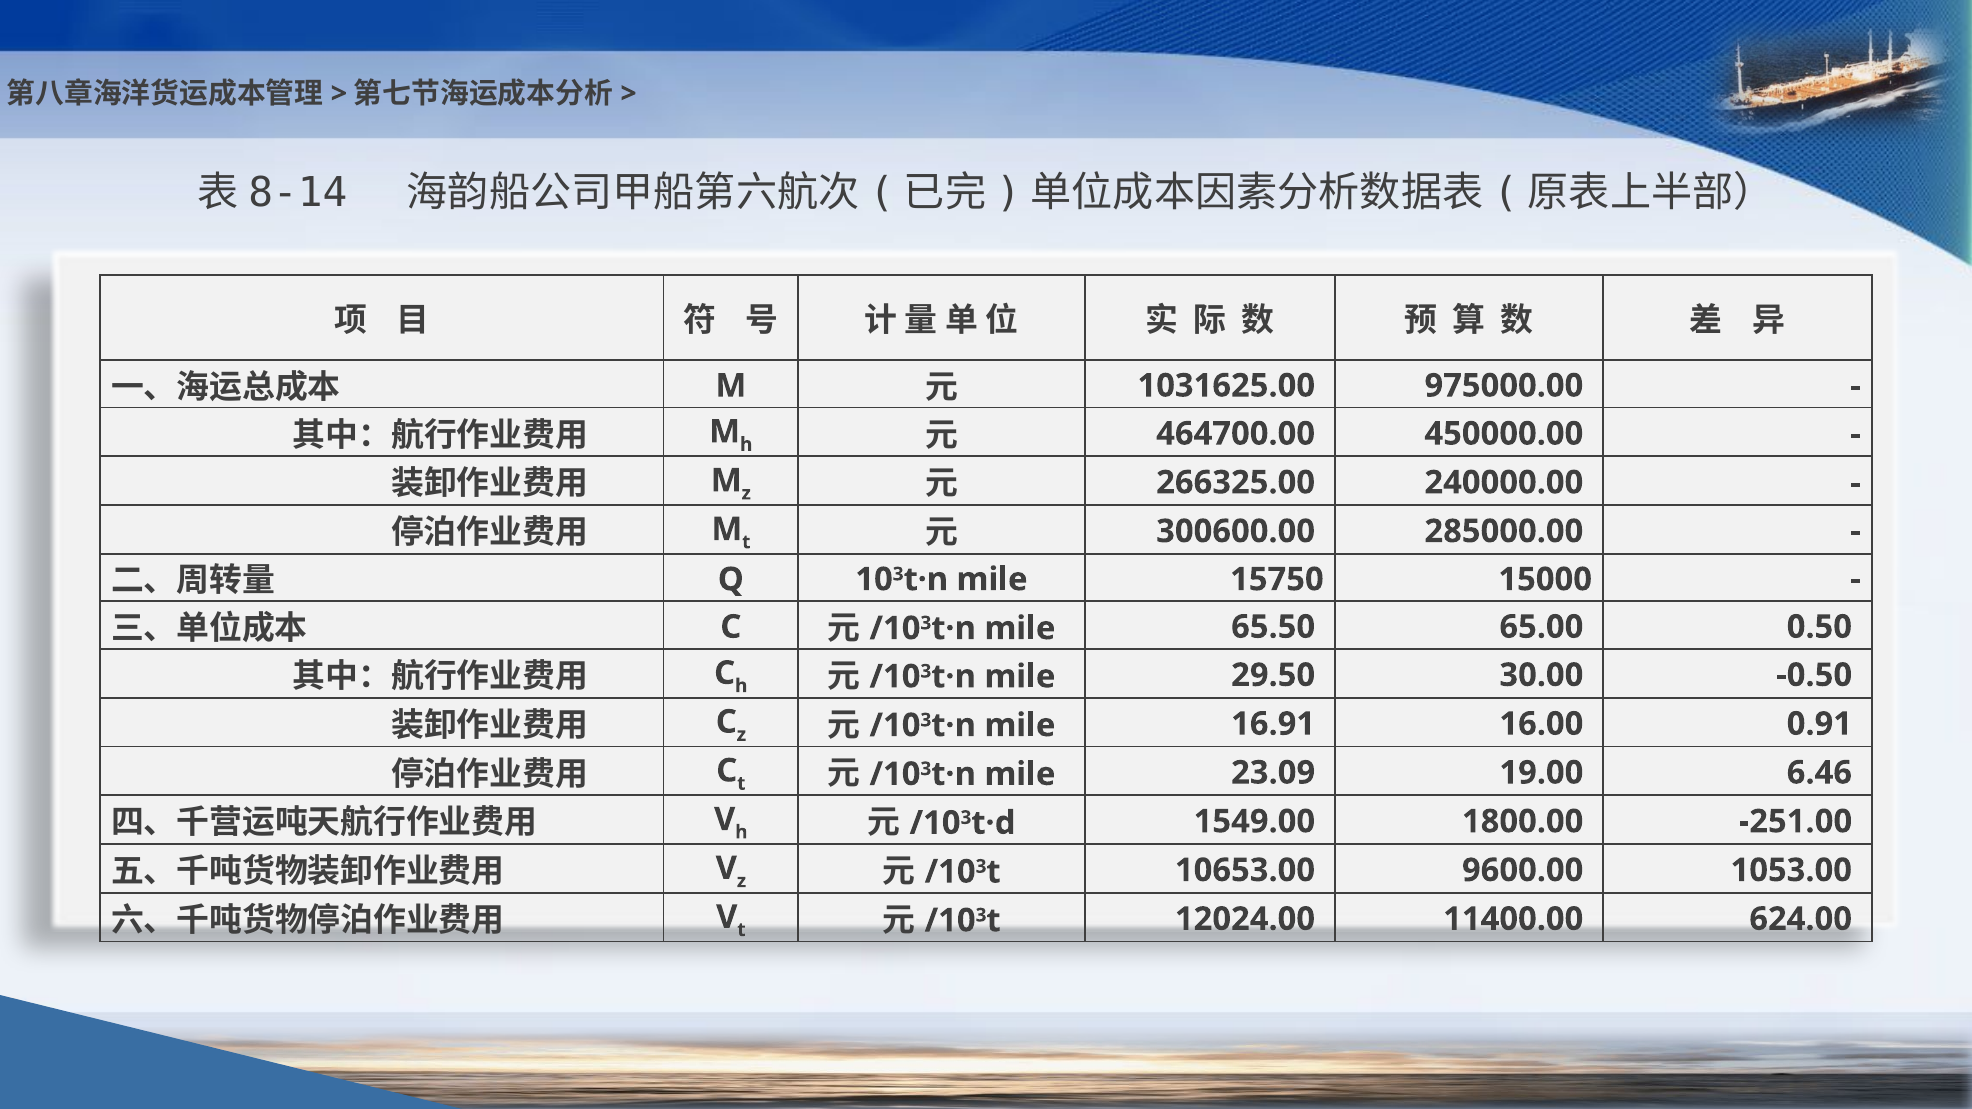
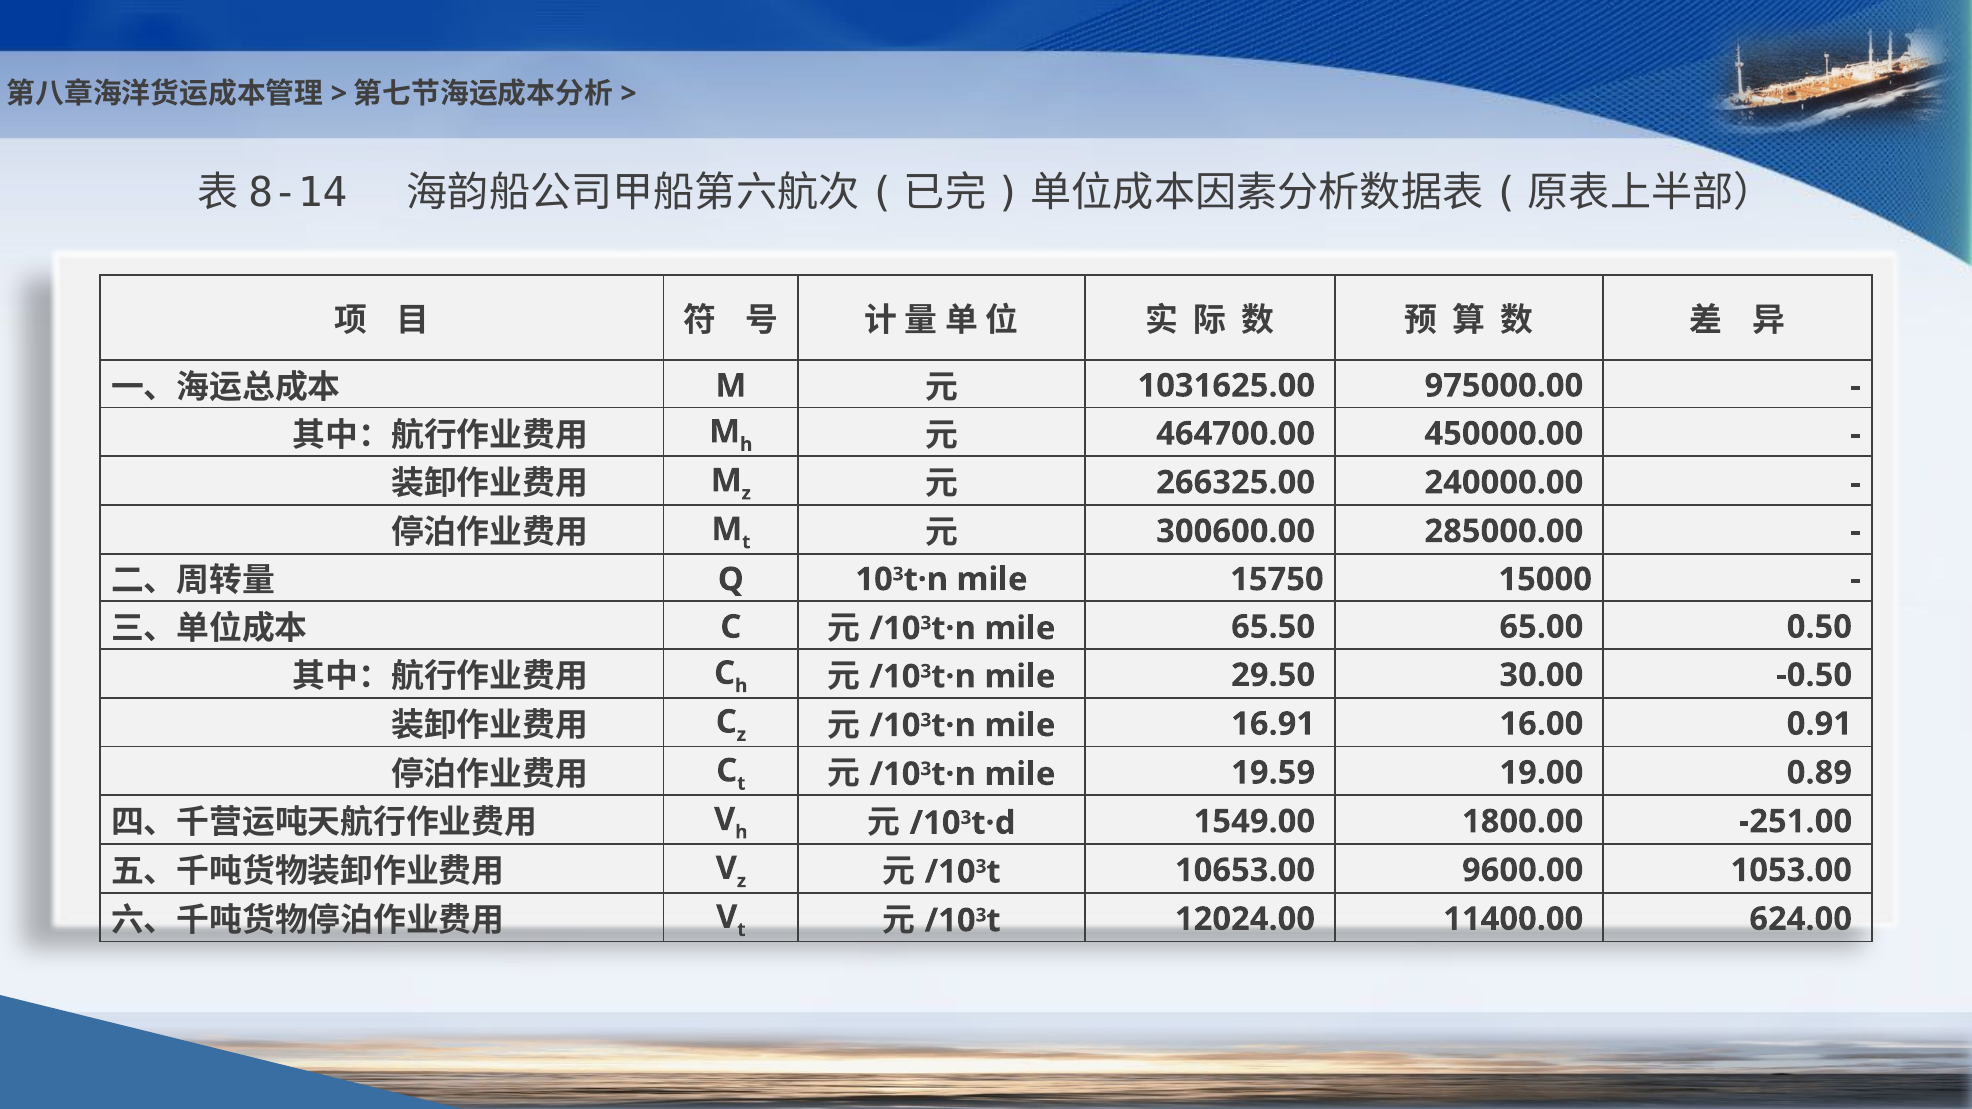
23.09: 23.09 -> 19.59 (1273, 773)
6.46: 6.46 -> 0.89 (1819, 773)
